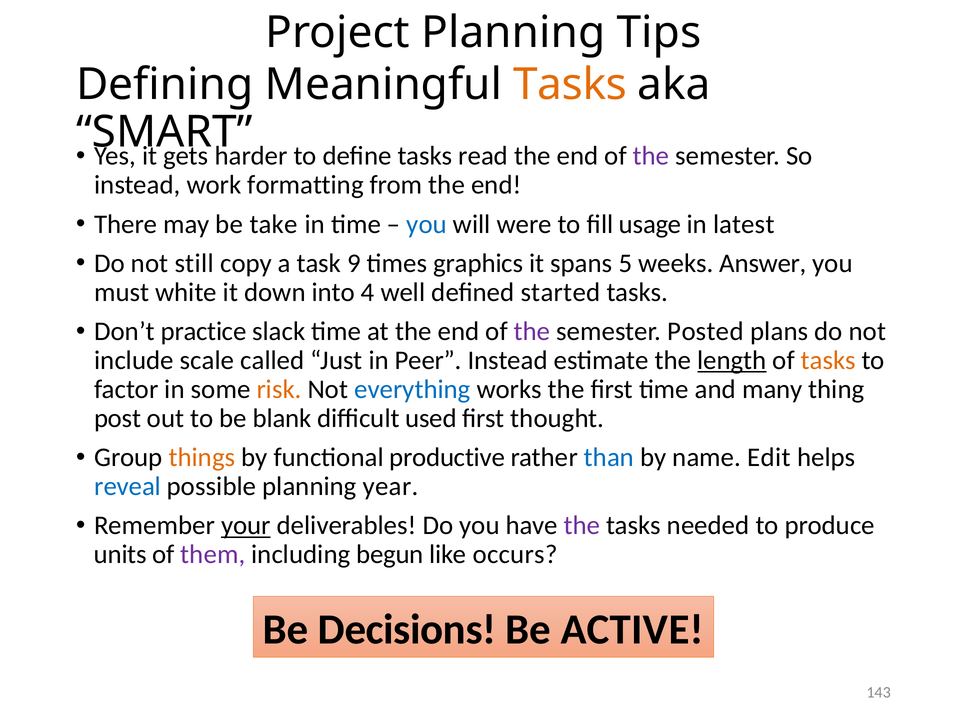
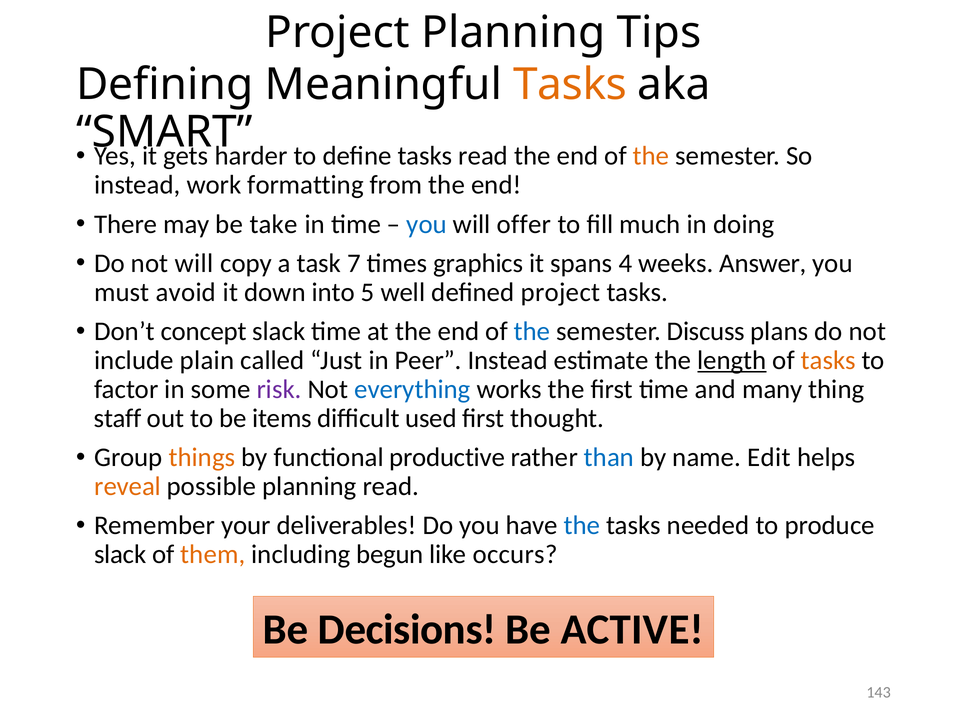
the colour: purple -> orange (651, 156)
were: were -> offer (524, 224)
usage: usage -> much (650, 224)
latest: latest -> doing (744, 224)
not still: still -> will (194, 263)
9: 9 -> 7 (354, 263)
5: 5 -> 4 (625, 263)
white: white -> avoid (186, 292)
4: 4 -> 5 (368, 292)
defined started: started -> project (560, 292)
practice: practice -> concept (204, 331)
the colour: purple -> blue (532, 331)
Posted: Posted -> Discuss (706, 331)
scale: scale -> plain (207, 360)
risk colour: orange -> purple (279, 390)
post: post -> staff (118, 419)
blank: blank -> items (282, 419)
reveal colour: blue -> orange (128, 487)
planning year: year -> read (391, 487)
your underline: present -> none (246, 526)
the colour: purple -> blue (582, 526)
units: units -> slack (120, 555)
them colour: purple -> orange (213, 555)
